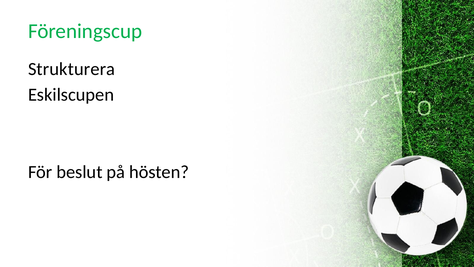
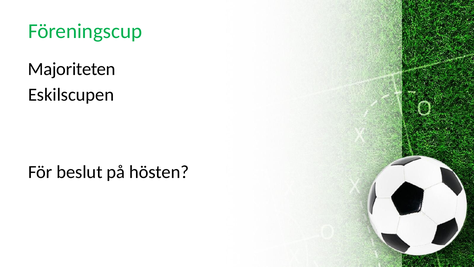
Strukturera: Strukturera -> Majoriteten (72, 69)
